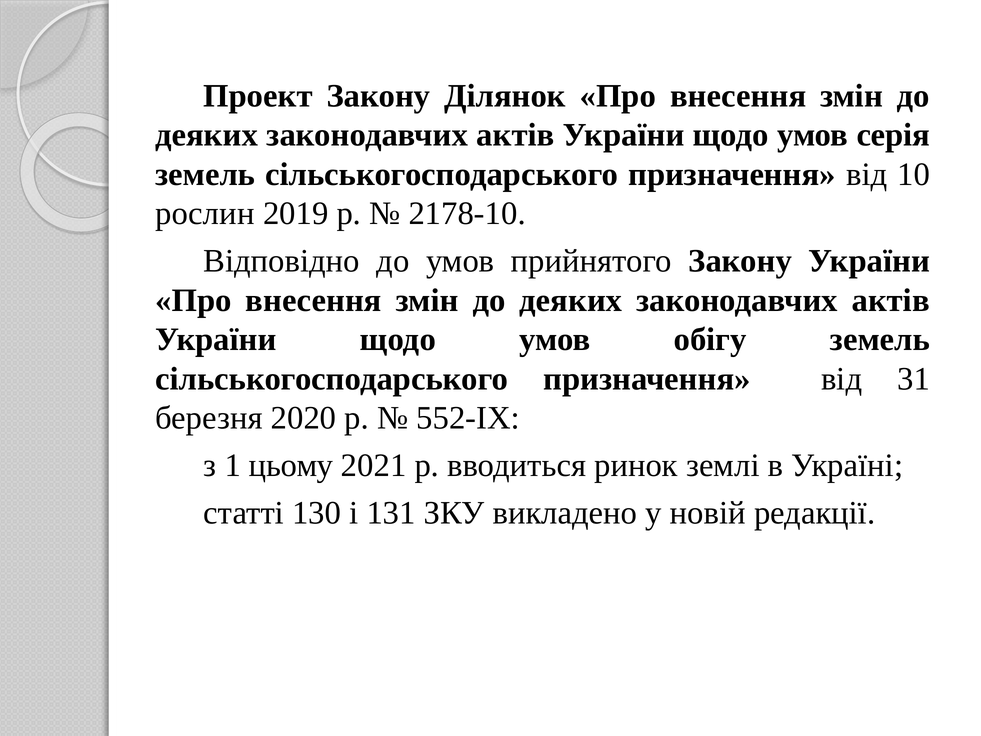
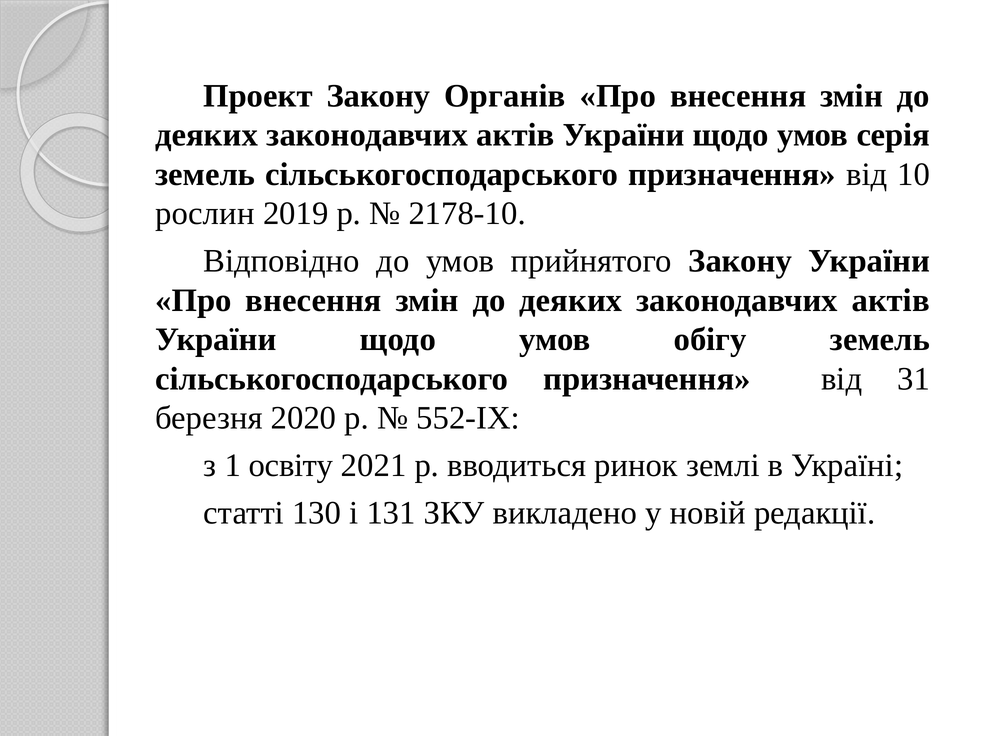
Ділянок: Ділянок -> Органів (505, 96)
цьому: цьому -> освіту (291, 465)
